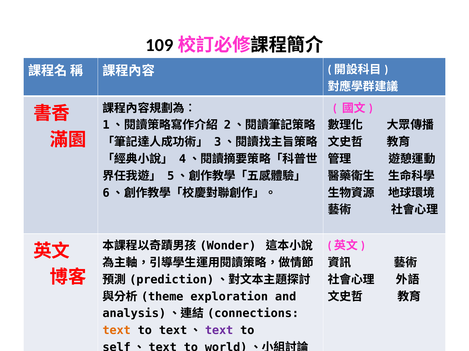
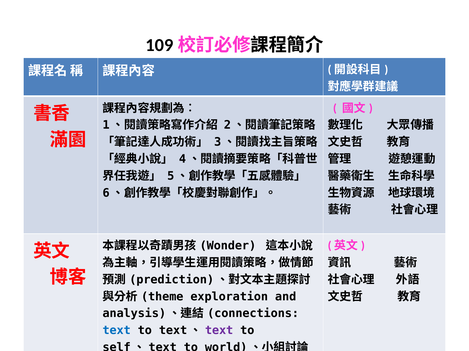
text colour: orange -> blue (117, 331)
